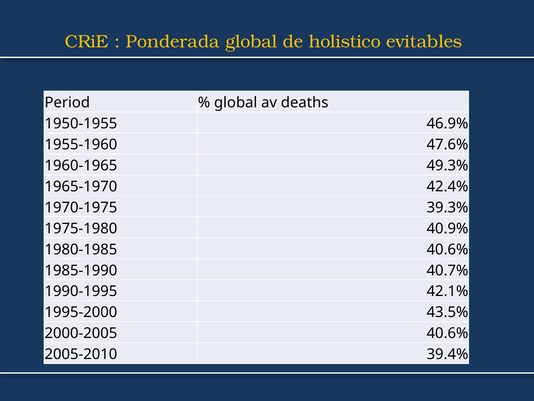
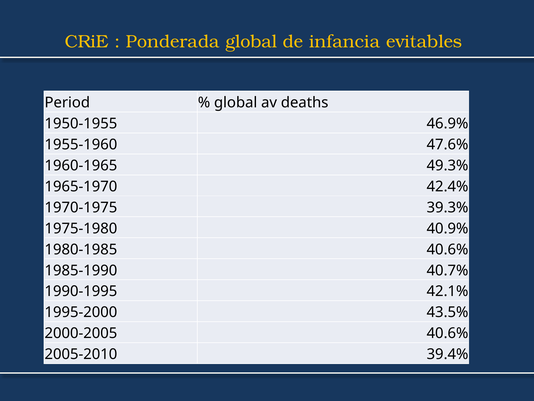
holistico: holistico -> infancia (345, 41)
